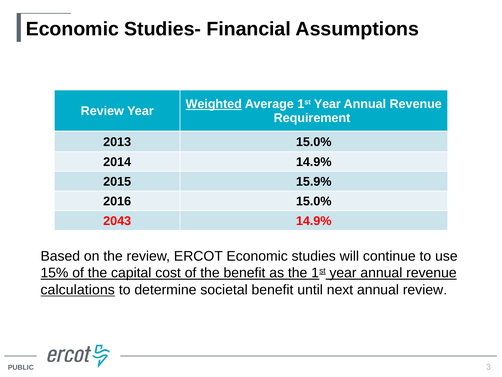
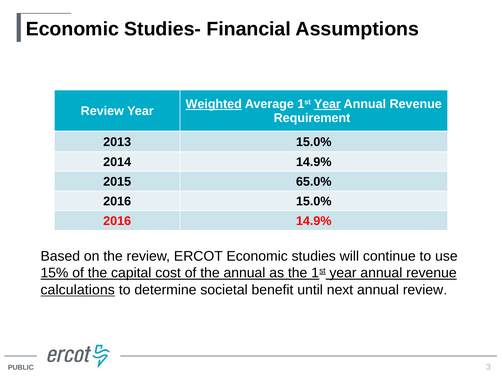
Year underline: none -> present (327, 104)
15.9%: 15.9% -> 65.0% (314, 181)
2043: 2043 -> 2016 (117, 221)
the benefit: benefit -> annual (244, 273)
